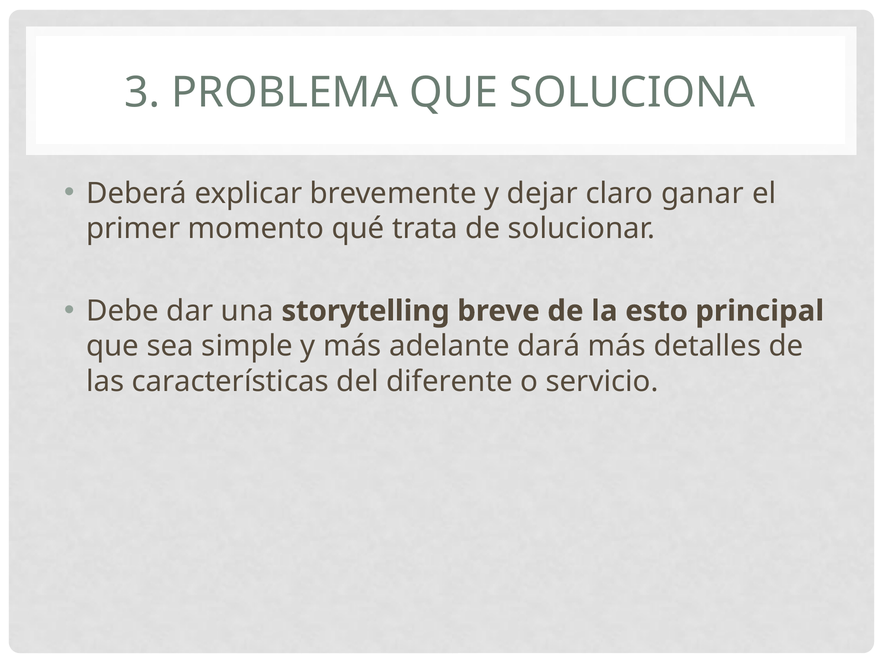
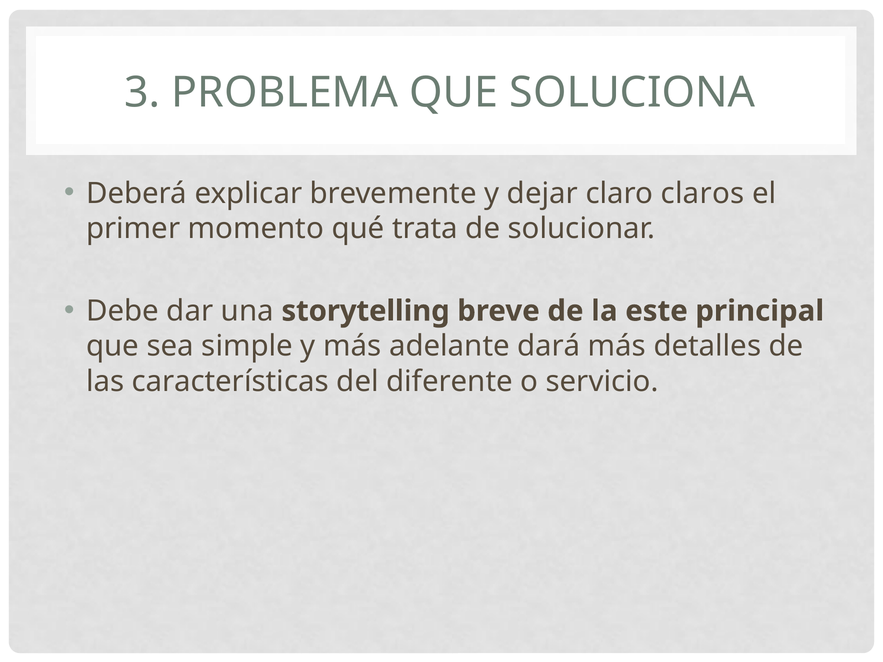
ganar: ganar -> claros (702, 193)
esto: esto -> este (657, 311)
